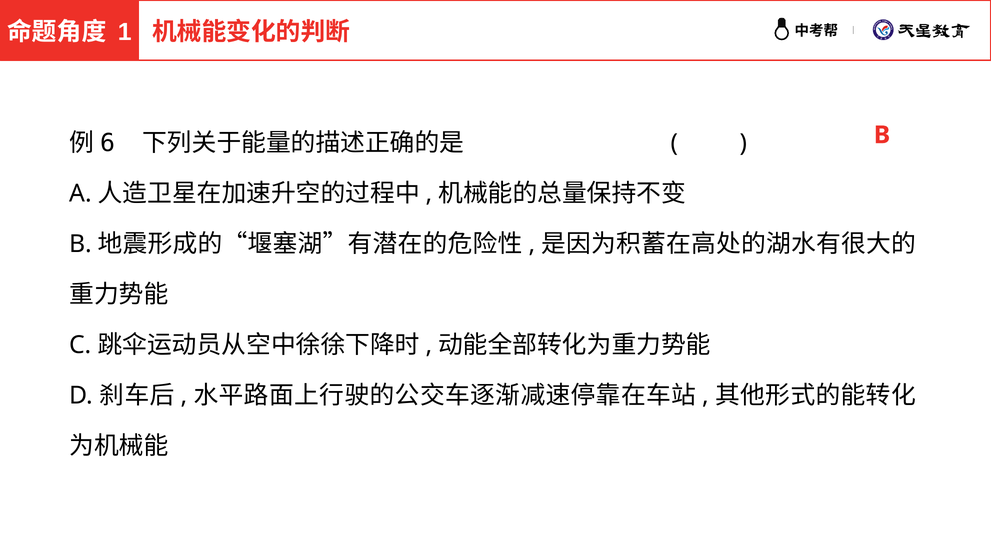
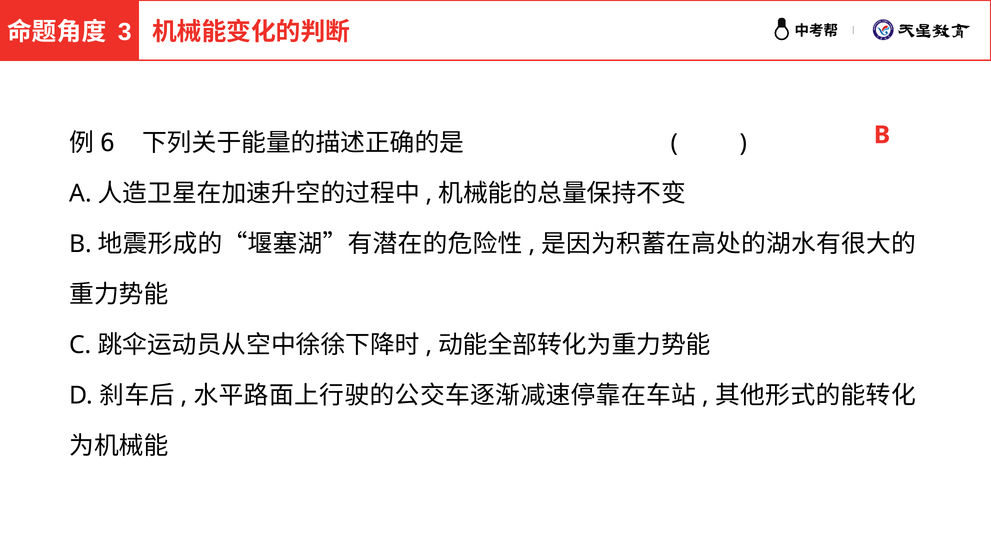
1: 1 -> 3 (125, 32)
